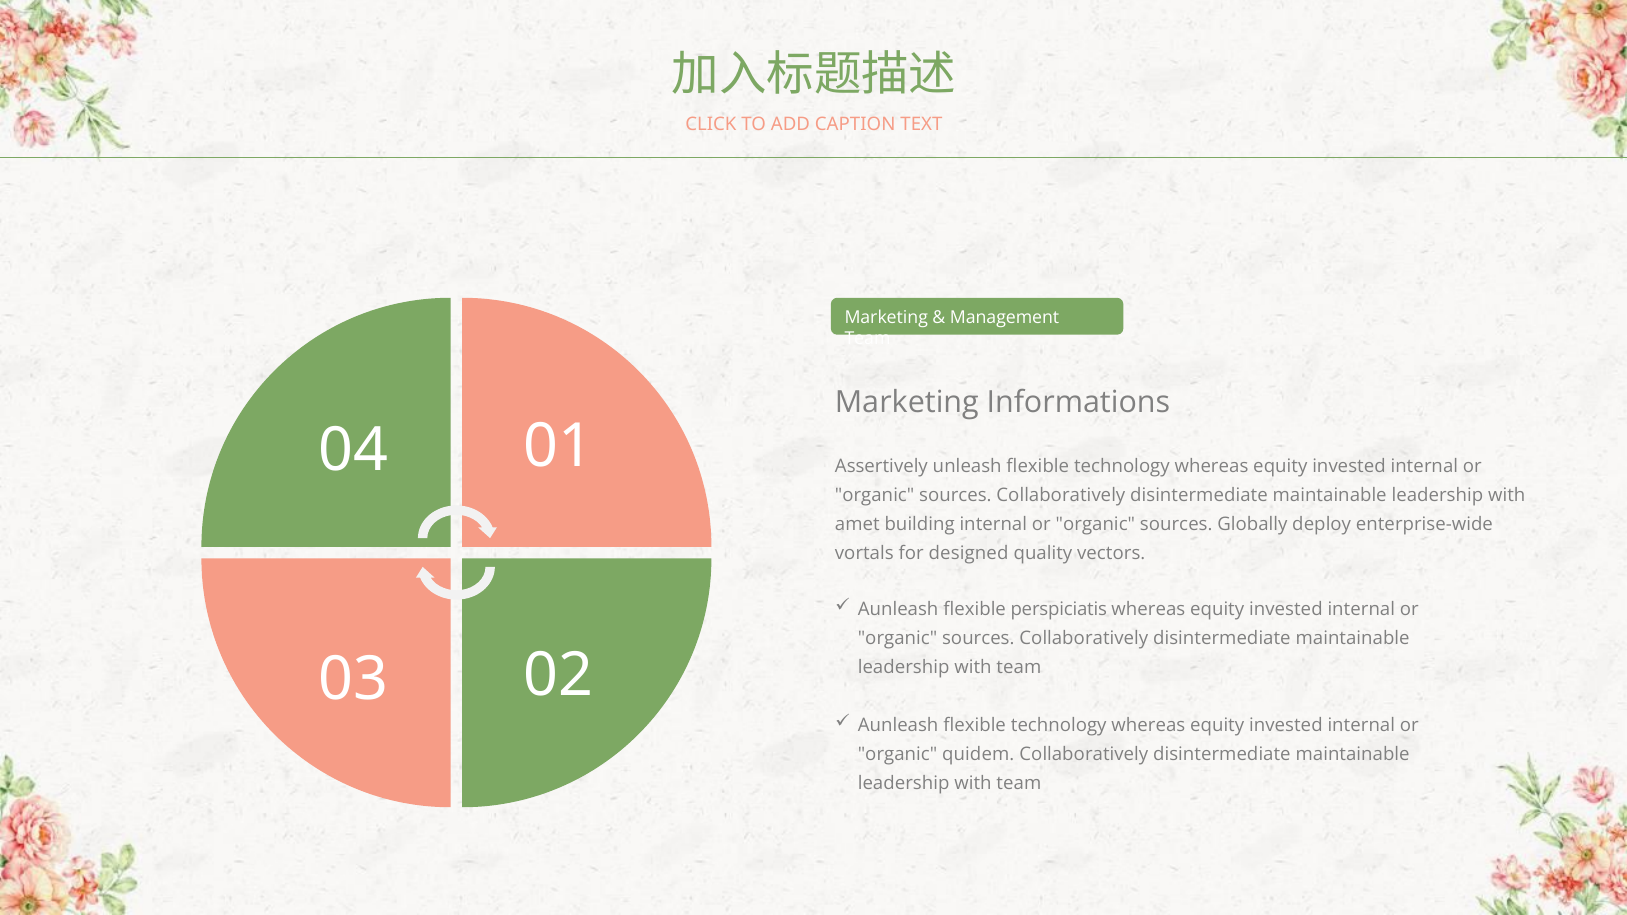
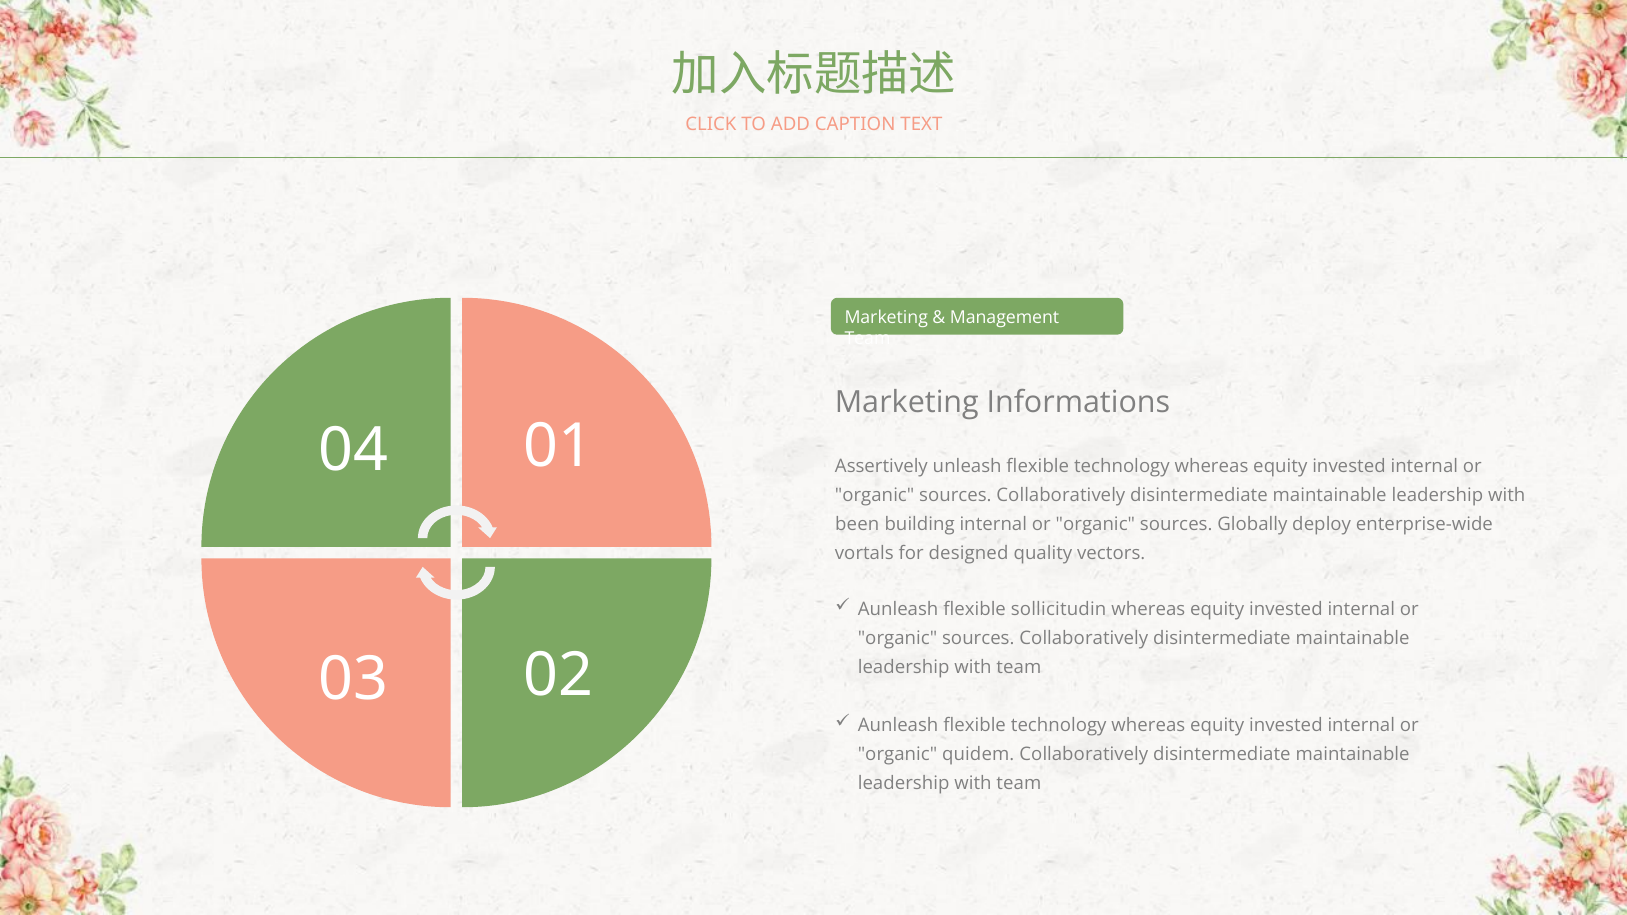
amet: amet -> been (857, 525)
perspiciatis: perspiciatis -> sollicitudin (1059, 609)
